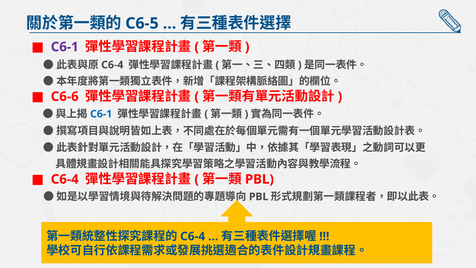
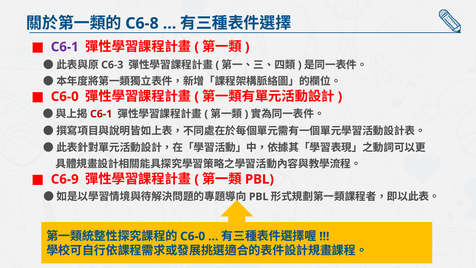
C6-5: C6-5 -> C6-8 (142, 23)
C6-4: C6-4 -> C6-3 (112, 65)
C6-6: C6-6 -> C6-0 (65, 96)
C6-1 colour: blue -> red (101, 114)
C6-4: C6-4 -> C6-9 (65, 179)
C6-4: C6-4 -> C6-0 (193, 236)
